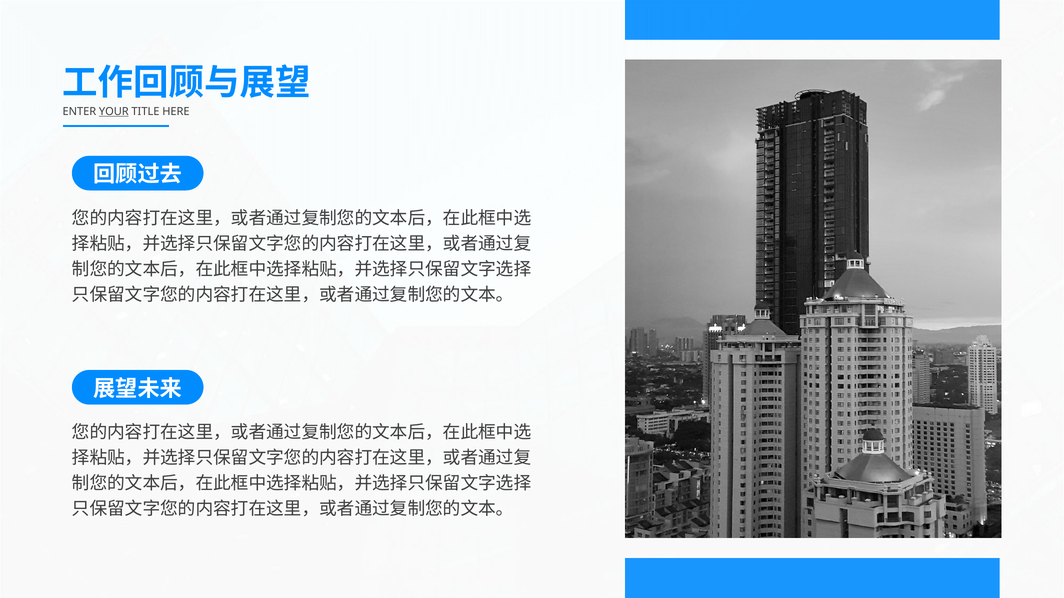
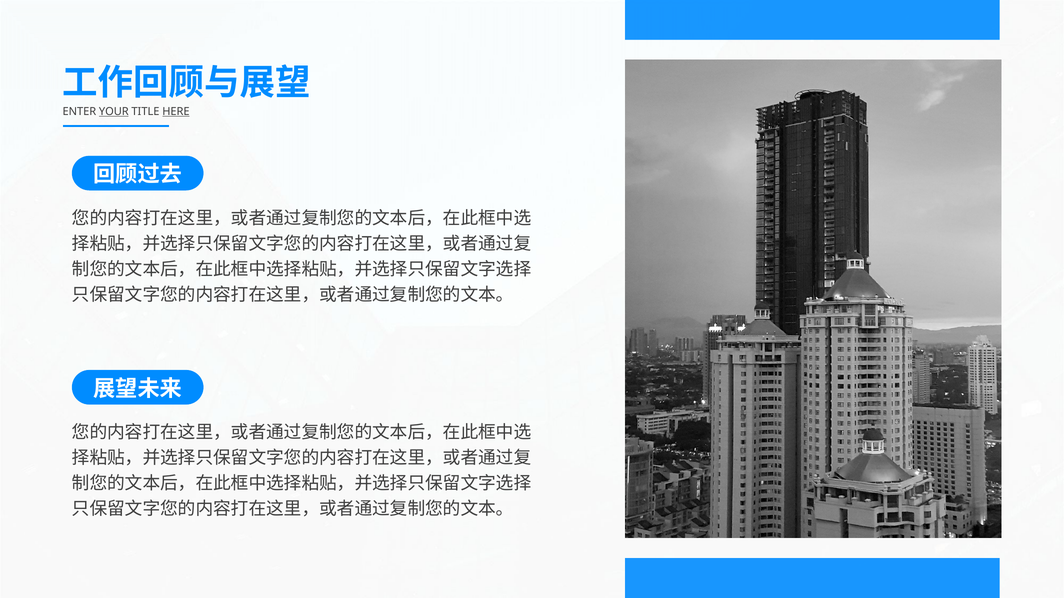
HERE underline: none -> present (176, 112)
